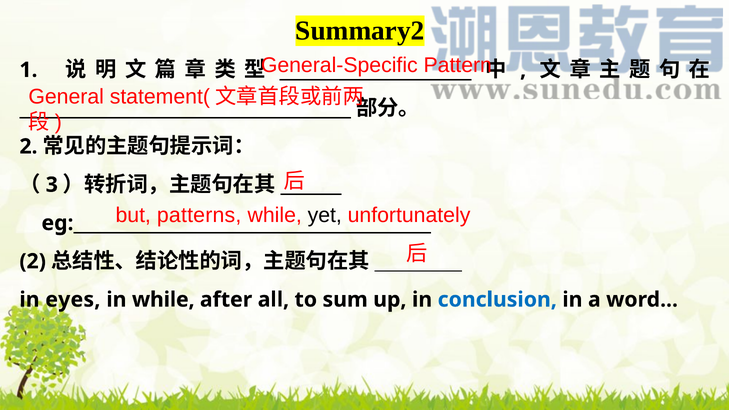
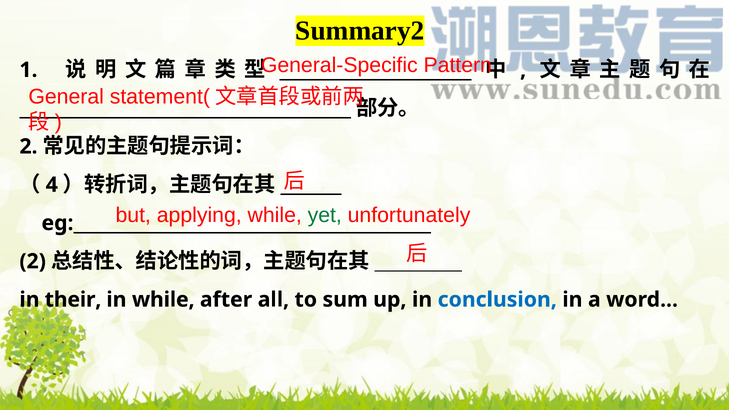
3: 3 -> 4 (52, 185)
patterns: patterns -> applying (199, 215)
yet colour: black -> green (325, 215)
eyes: eyes -> their (73, 300)
